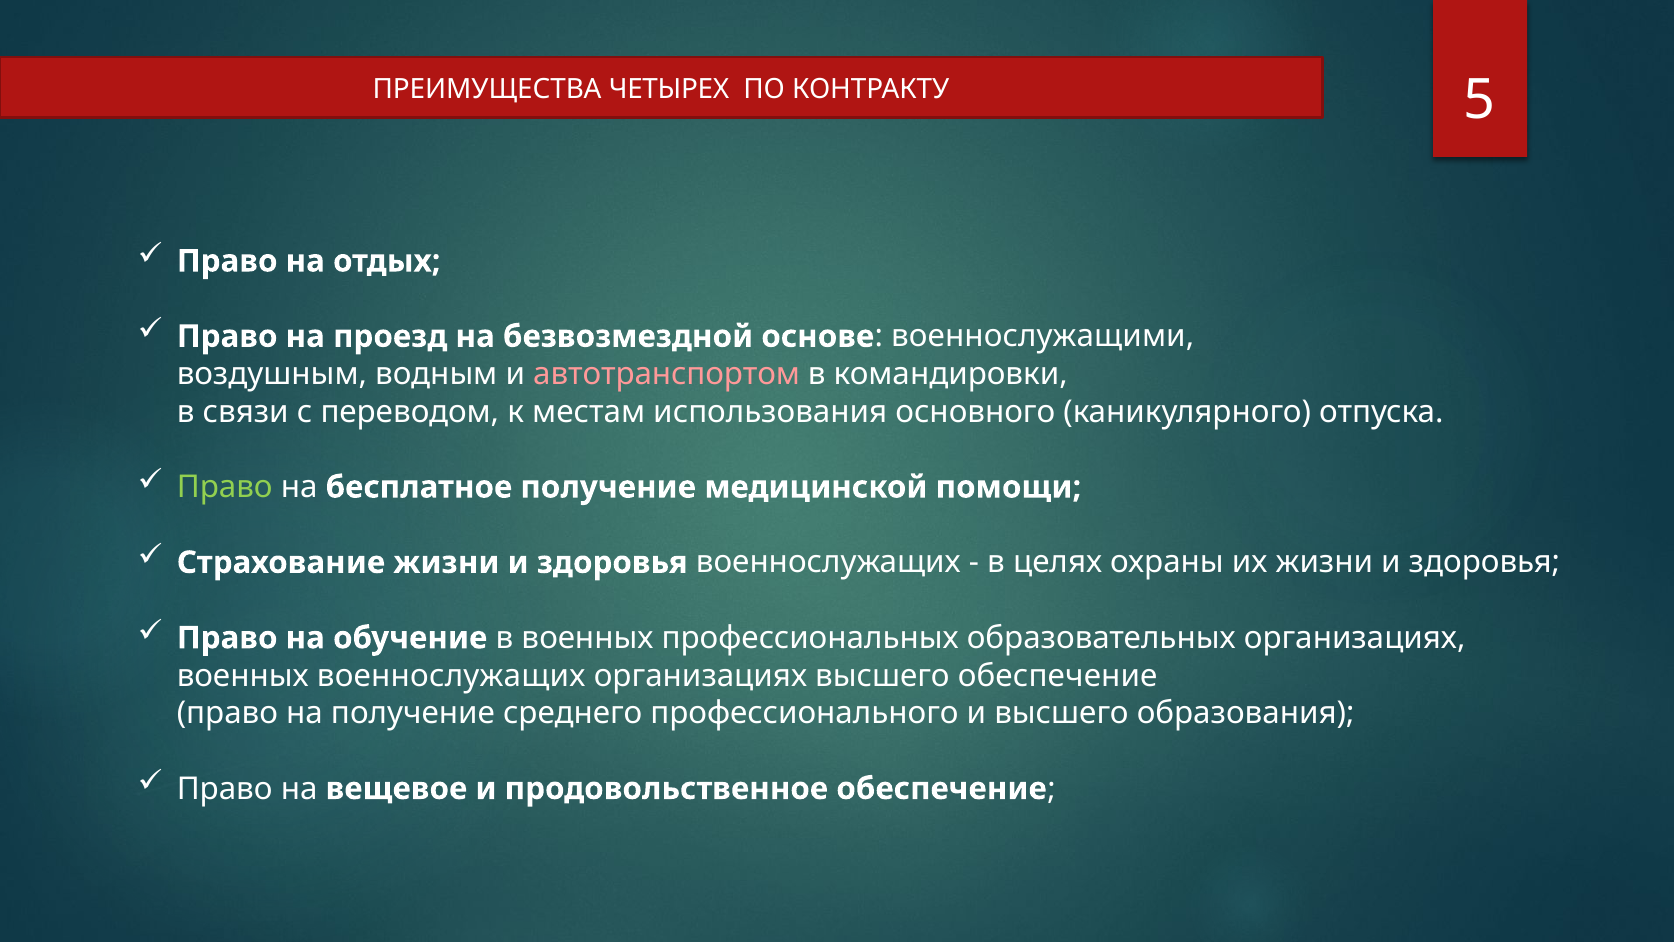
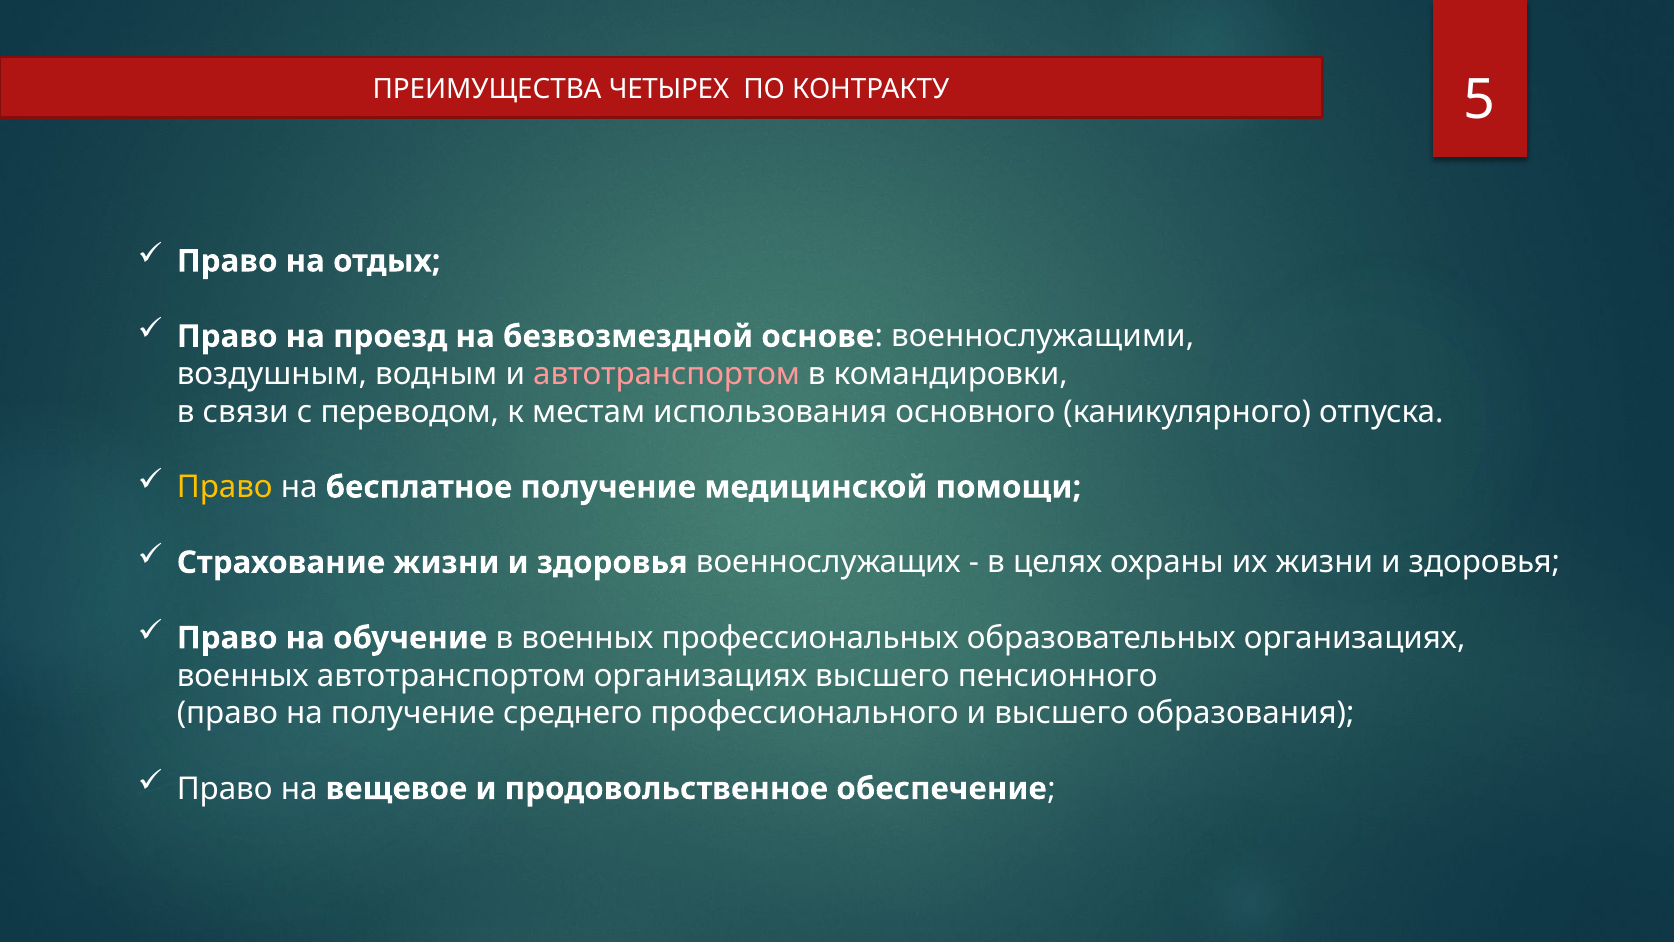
Право colour: light green -> yellow (225, 487)
военных военнослужащих: военнослужащих -> автотранспортом (451, 675)
высшего обеспечение: обеспечение -> пенсионного (1058, 675)
